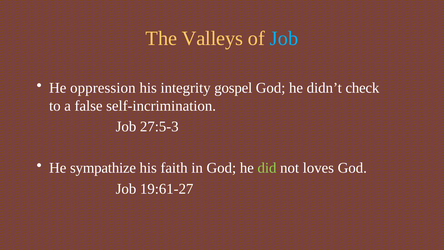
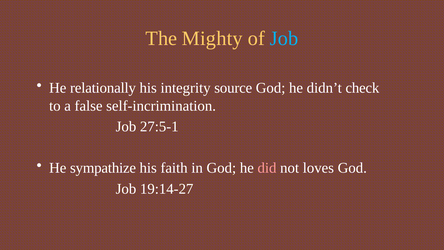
Valleys: Valleys -> Mighty (212, 39)
oppression: oppression -> relationally (103, 88)
gospel: gospel -> source (233, 88)
27:5-3: 27:5-3 -> 27:5-1 (159, 126)
did colour: light green -> pink (267, 168)
19:61-27: 19:61-27 -> 19:14-27 (167, 189)
